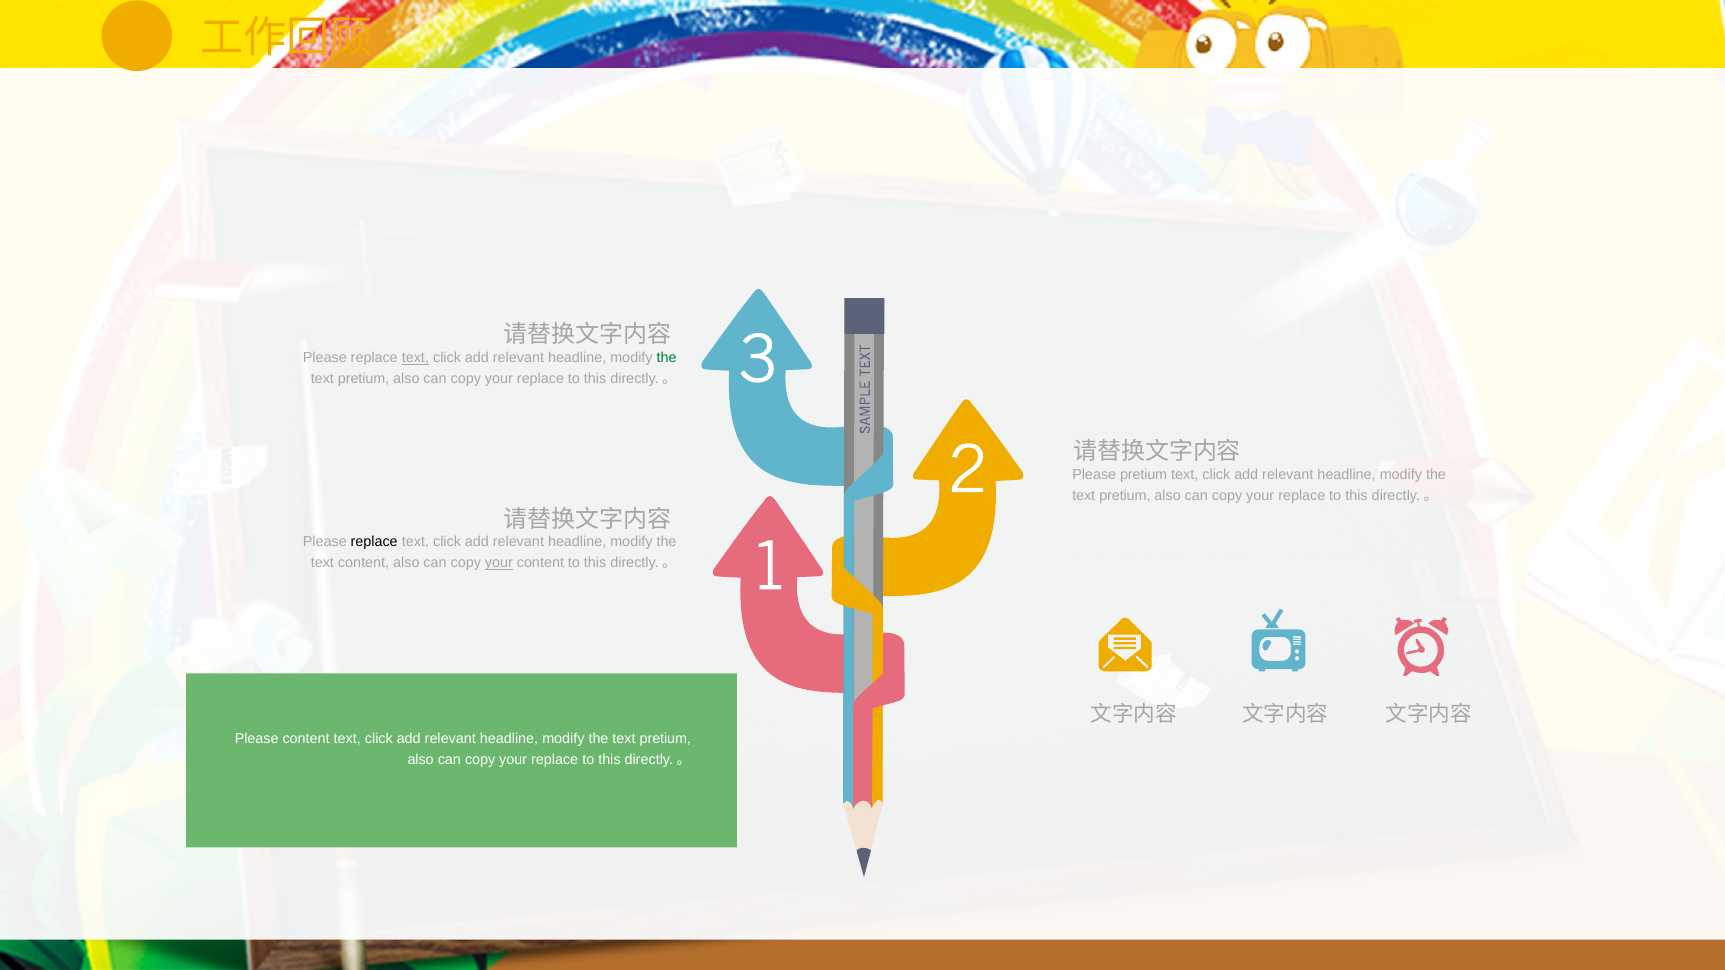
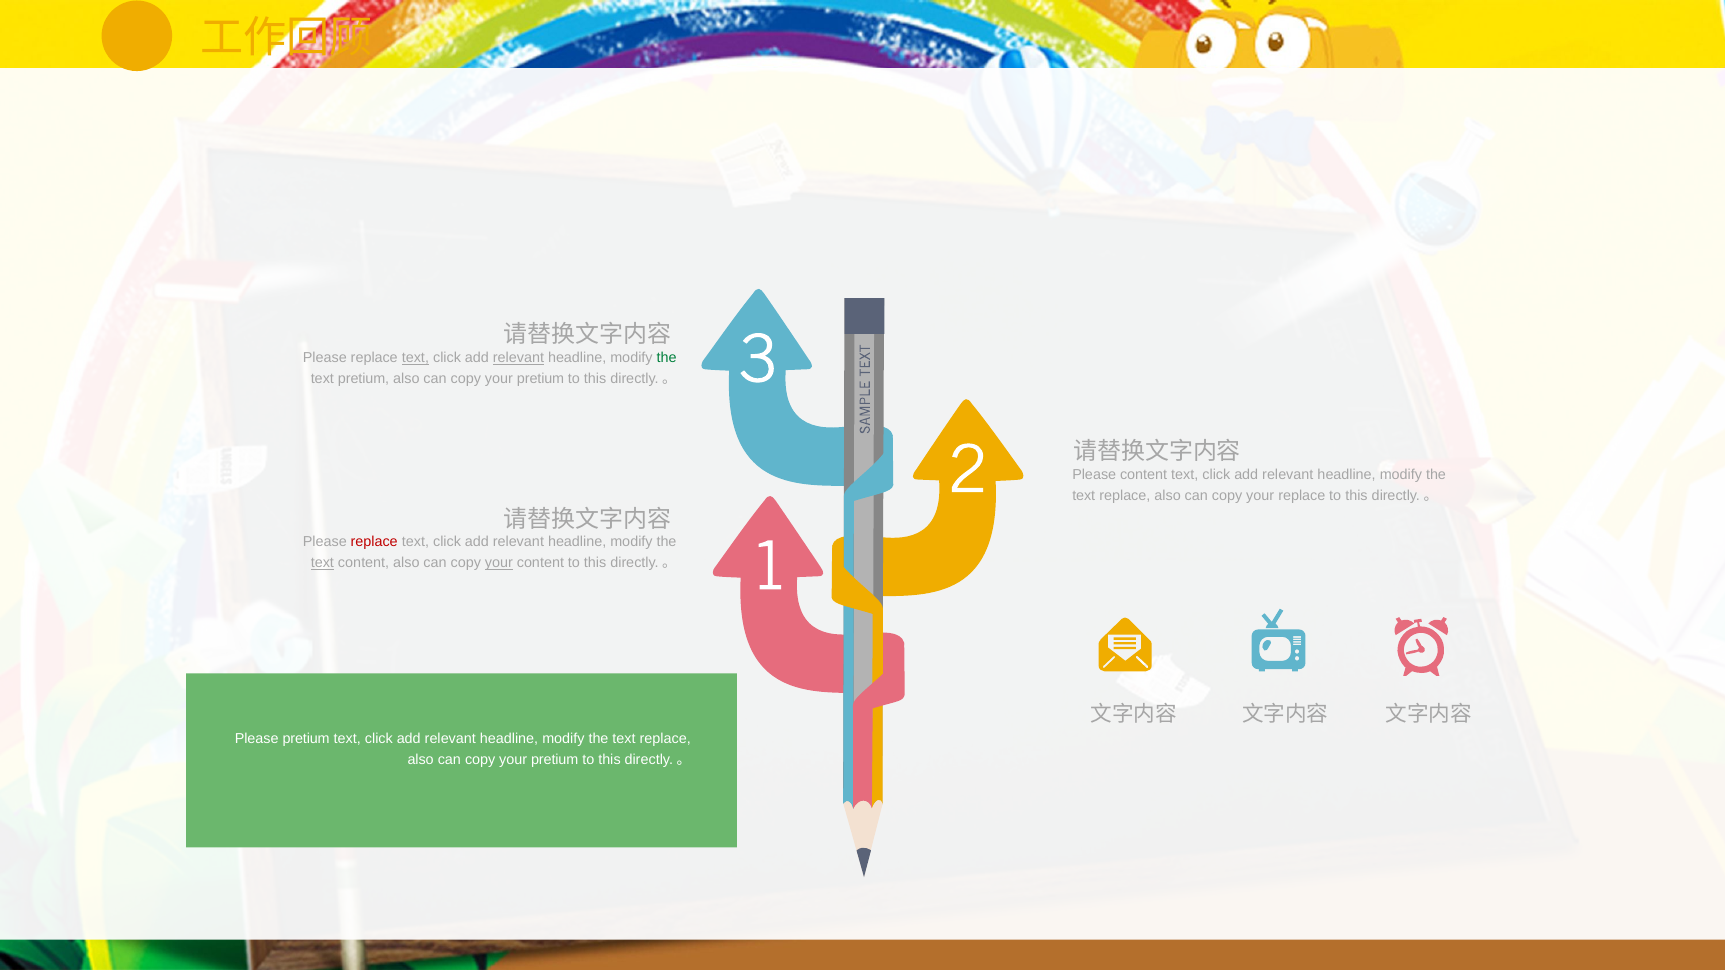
relevant underline: none -> present (518, 358)
replace: replace -> pretium (541, 379)
Please pretium: pretium -> content (1144, 475)
pretium: pretium -> replace (1125, 496)
replace colour: black -> red (374, 543)
text underline: none -> present (322, 563)
Please content: content -> pretium (306, 740)
pretium: pretium -> replace (665, 740)
replace: replace -> pretium (555, 760)
